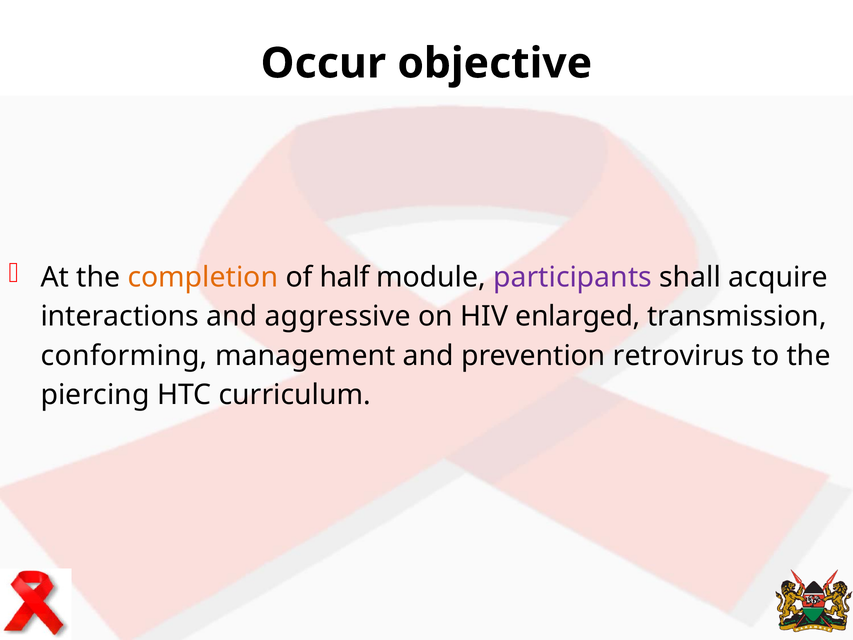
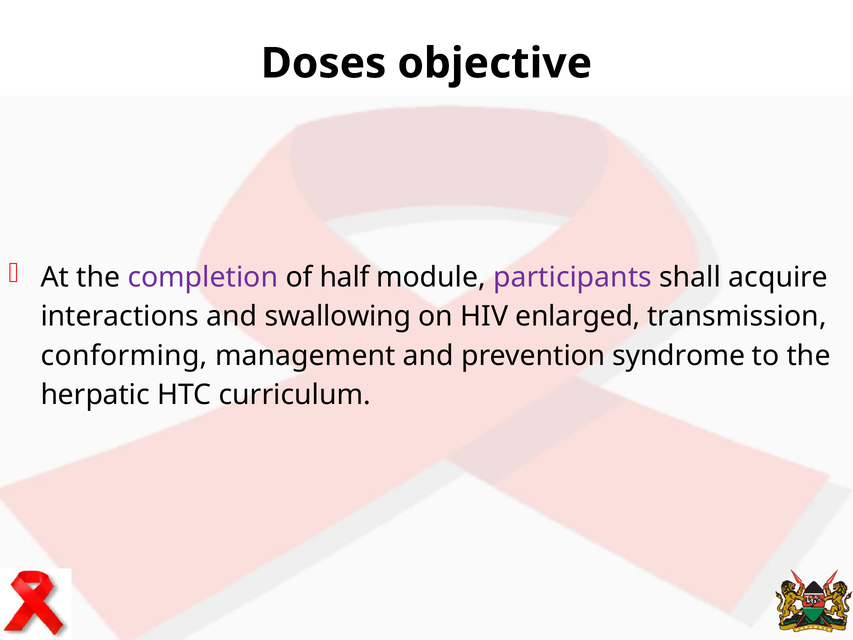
Occur: Occur -> Doses (324, 63)
completion colour: orange -> purple (203, 277)
aggressive: aggressive -> swallowing (338, 316)
retrovirus: retrovirus -> syndrome (679, 356)
piercing: piercing -> herpatic (95, 395)
